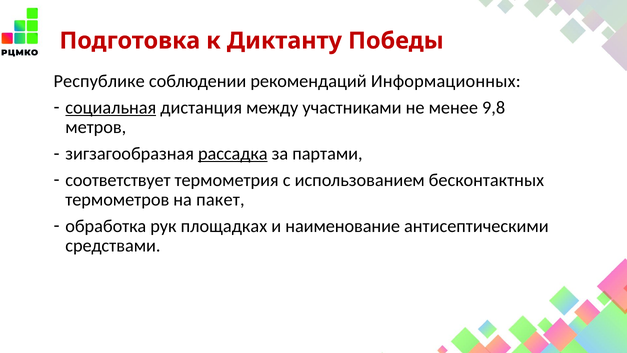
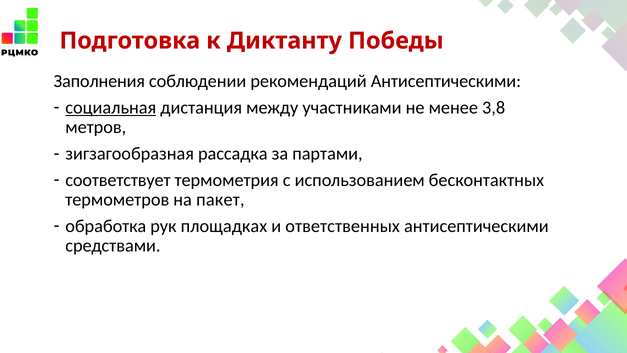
Республике: Республике -> Заполнения (99, 81)
рекомендаций Информационных: Информационных -> Антисептическими (446, 81)
9,8: 9,8 -> 3,8 (494, 108)
рассадка underline: present -> none (233, 154)
наименование: наименование -> ответственных (343, 226)
